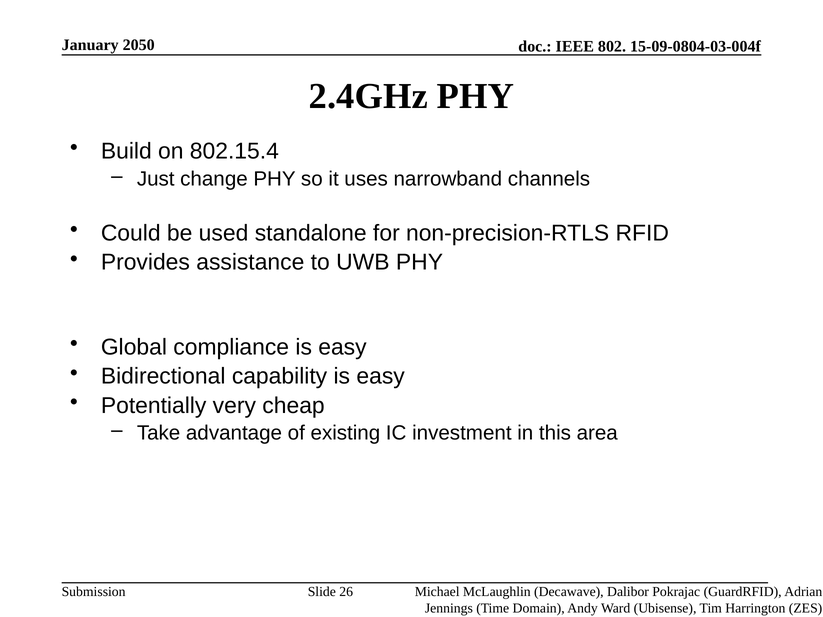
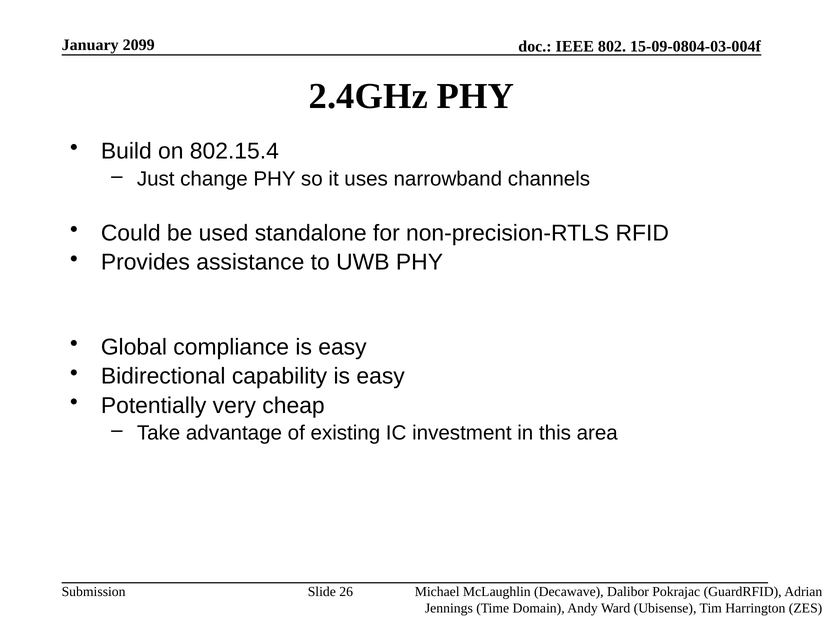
2050: 2050 -> 2099 (139, 45)
